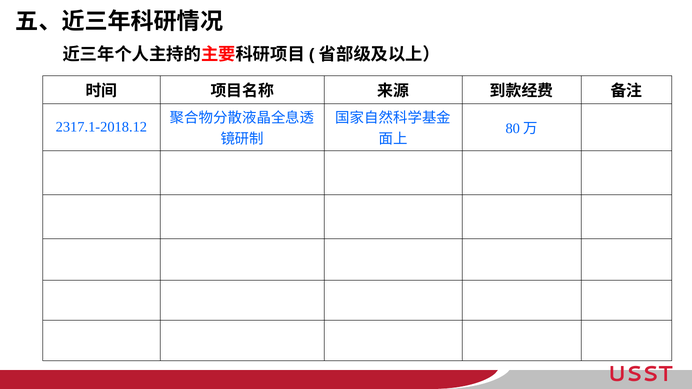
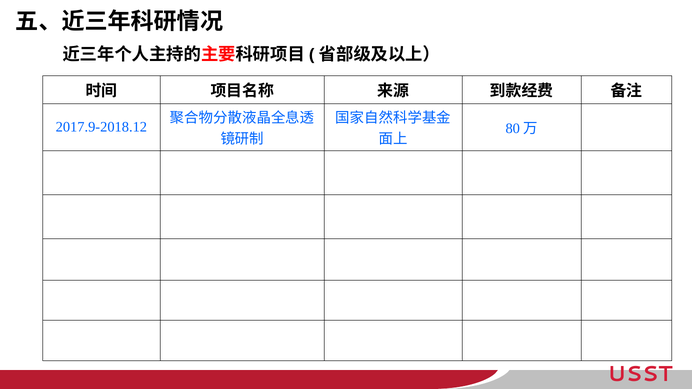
2317.1-2018.12: 2317.1-2018.12 -> 2017.9-2018.12 (101, 127)
